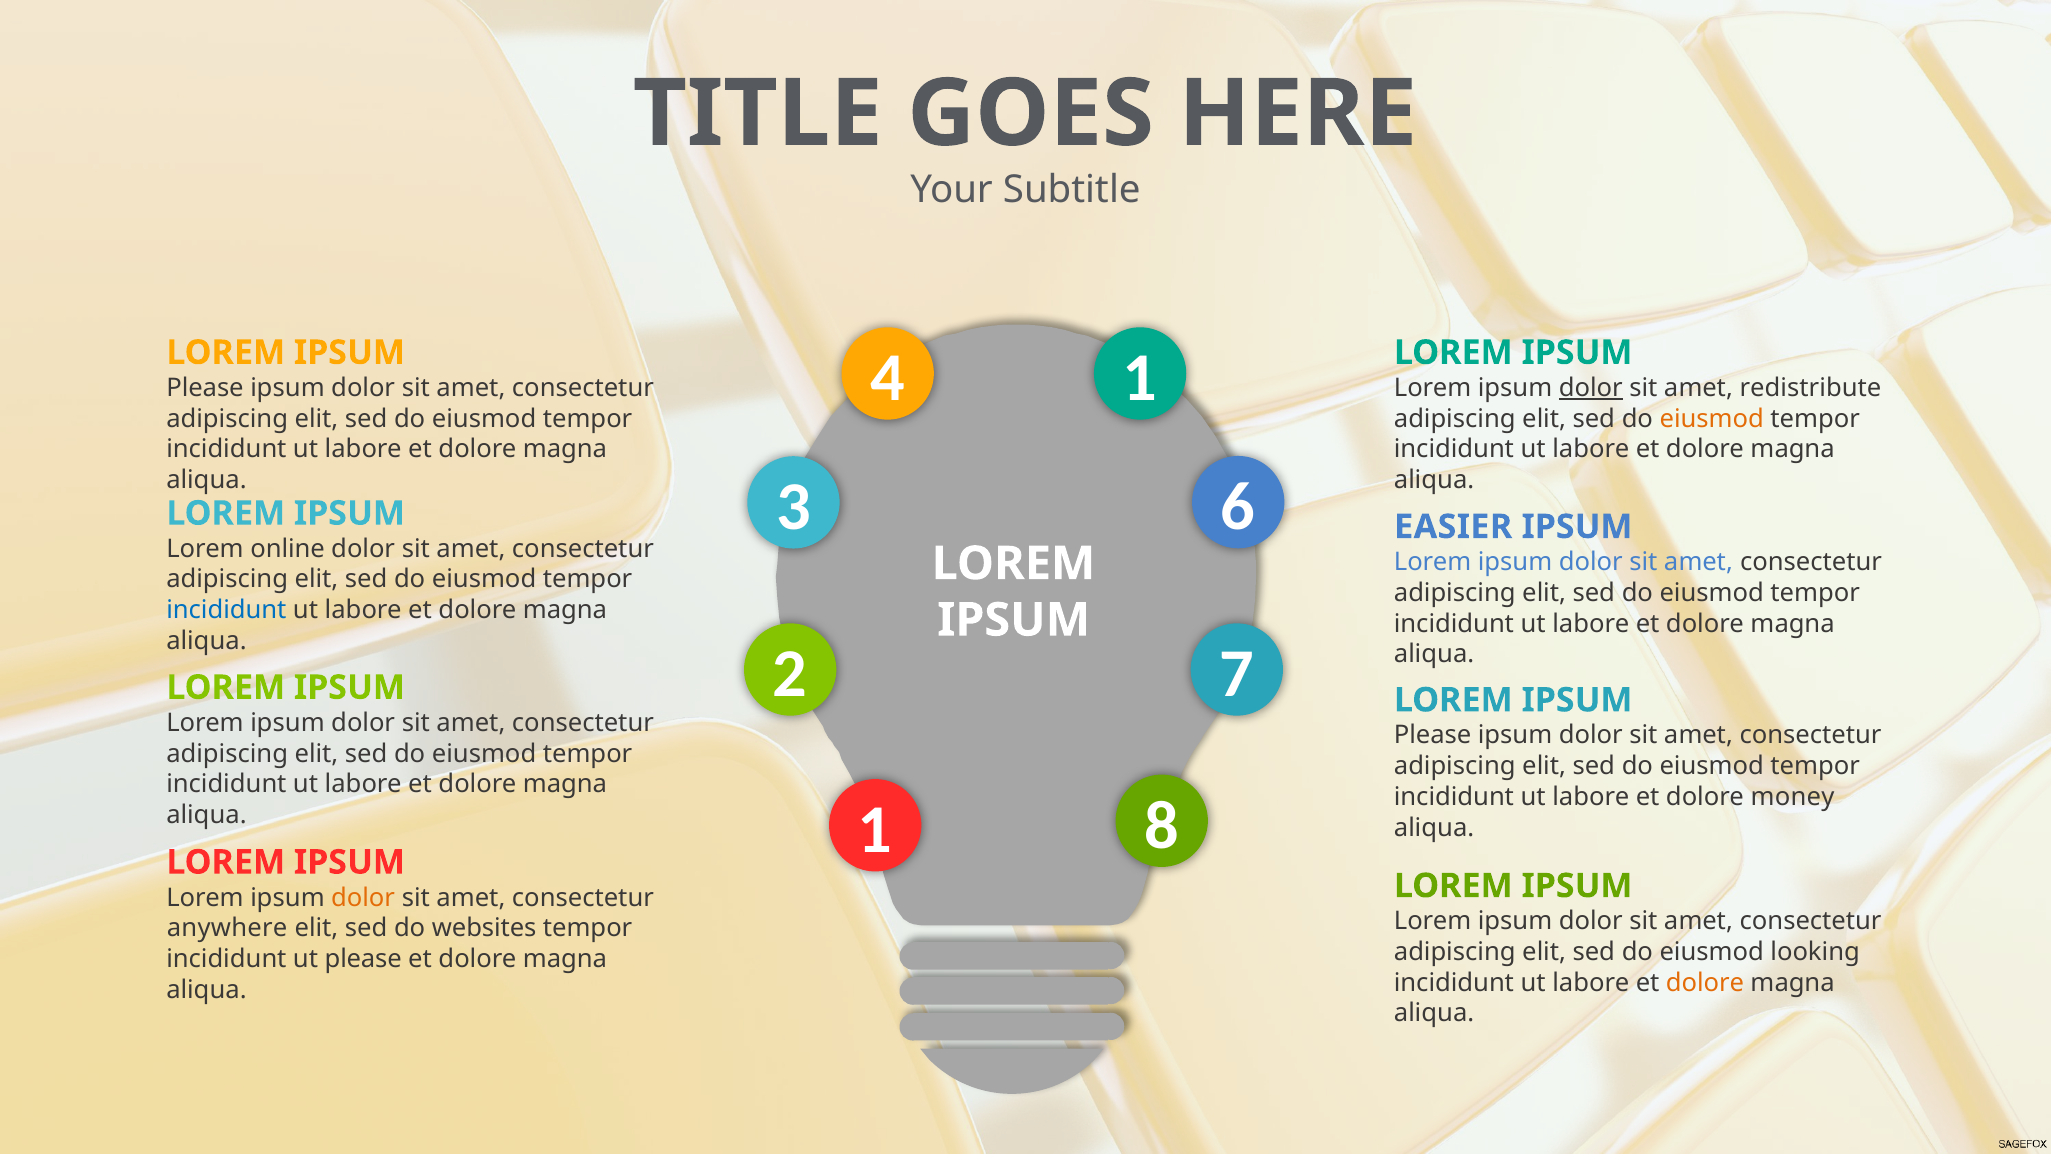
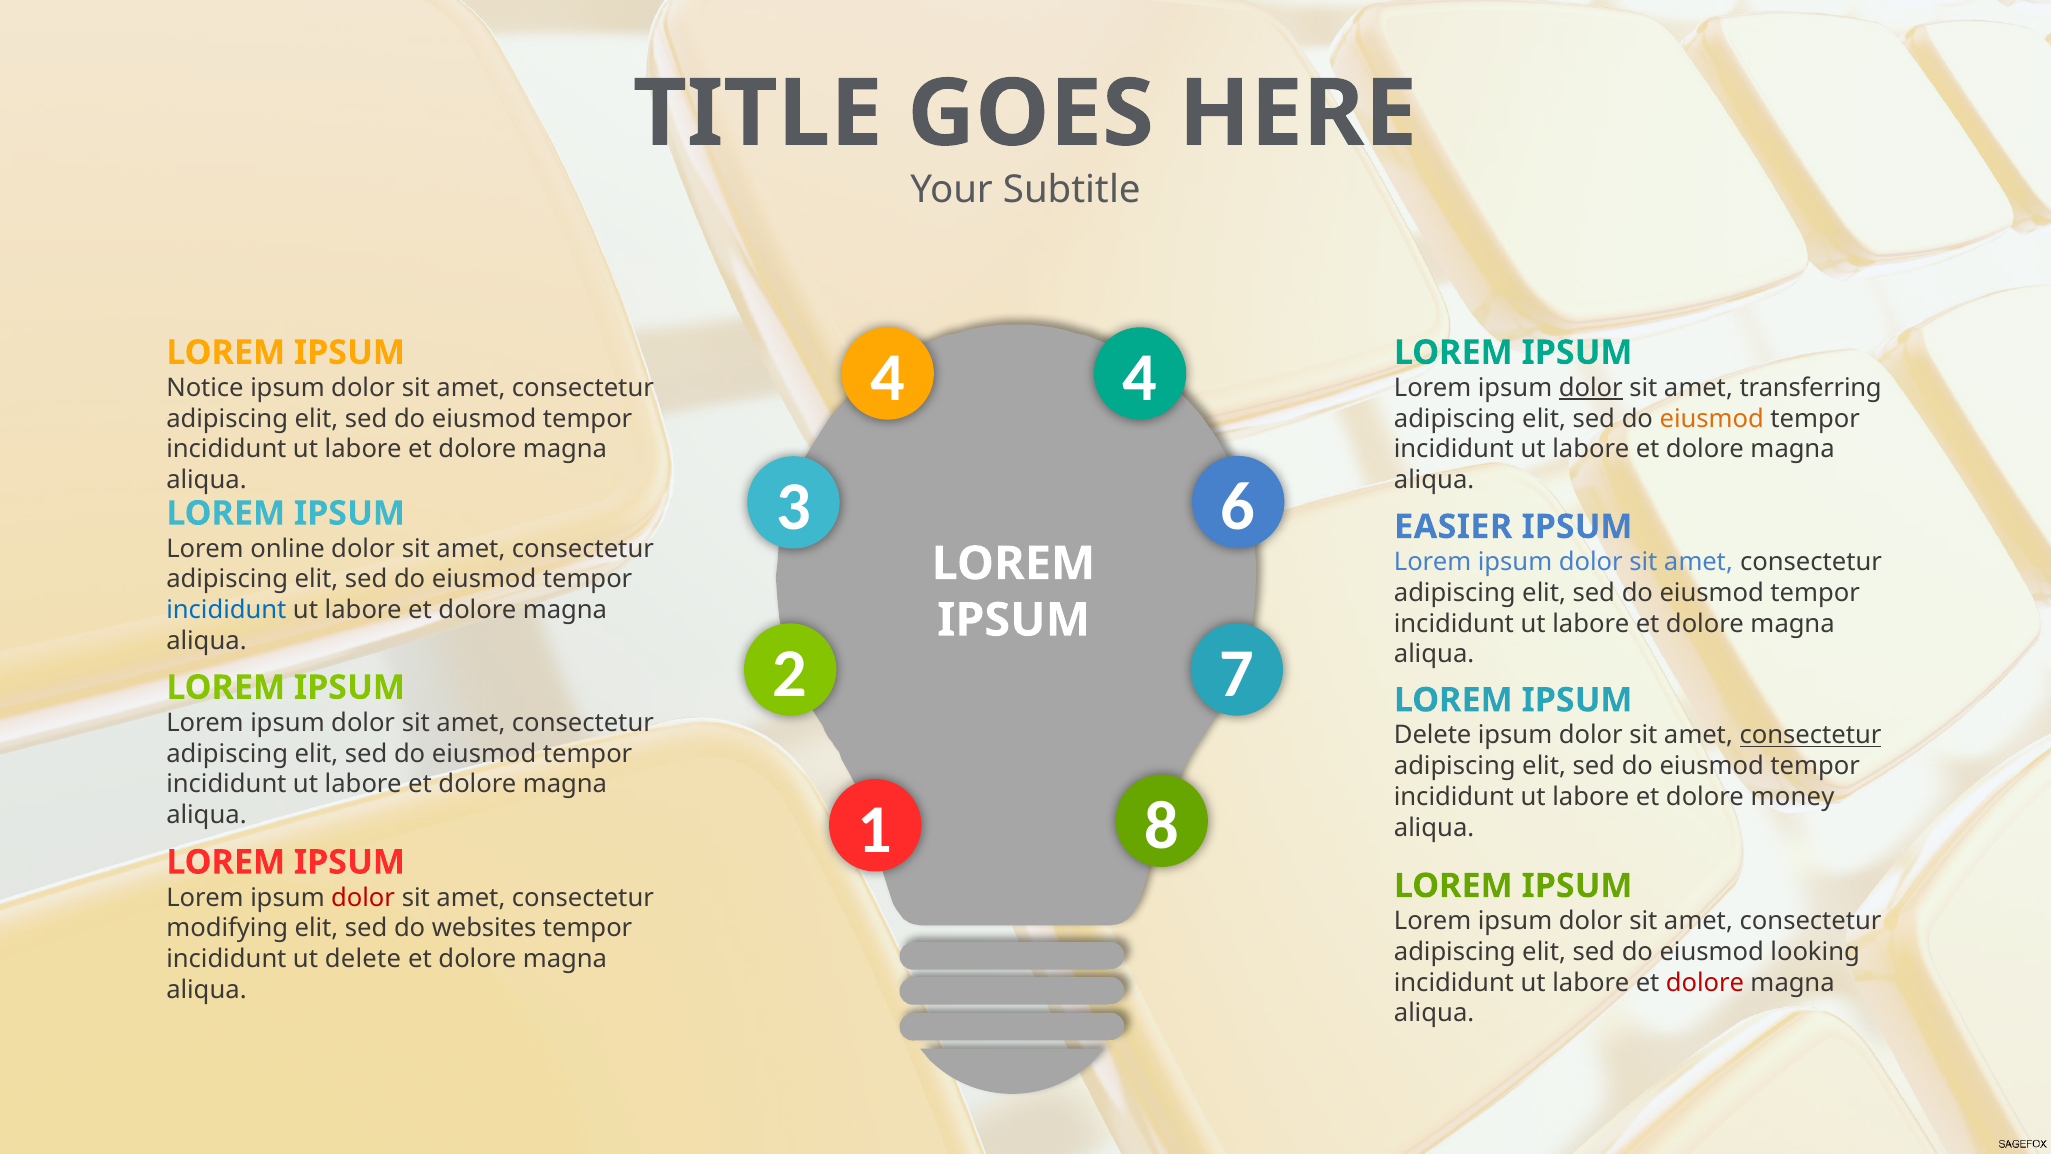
4 1: 1 -> 4 (1140, 378)
Please: Please -> Notice (205, 388)
redistribute: redistribute -> transferring (1811, 388)
Please: Please -> Delete (1433, 735)
consectetur underline: none -> present (1811, 735)
dolor colour: orange -> red (363, 897)
anywhere: anywhere -> modifying (227, 928)
ut please: please -> delete (363, 959)
dolore colour: orange -> red (1705, 982)
